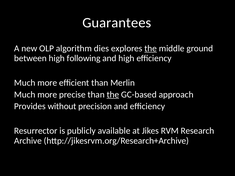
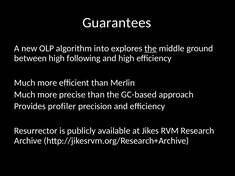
dies: dies -> into (101, 48)
the underline: present -> none (113, 95)
without: without -> profiler (62, 106)
